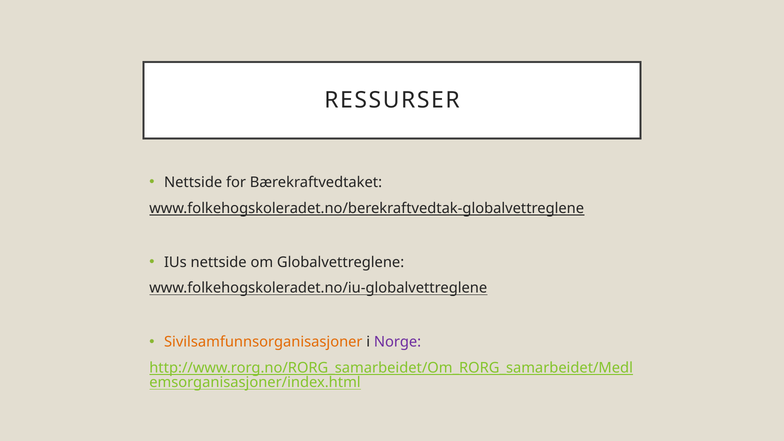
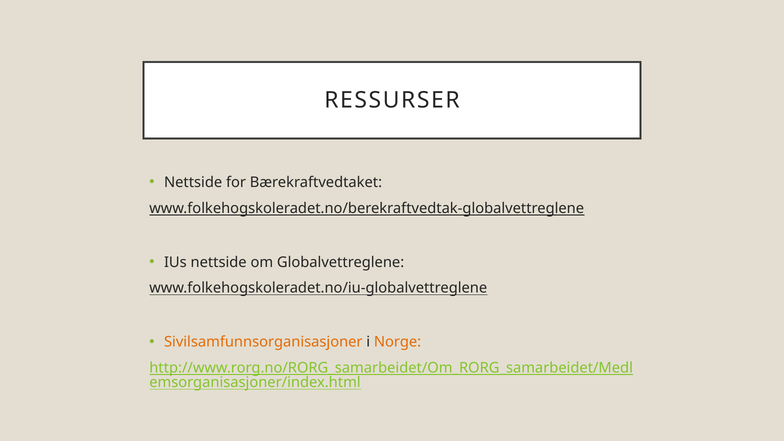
Norge colour: purple -> orange (398, 342)
